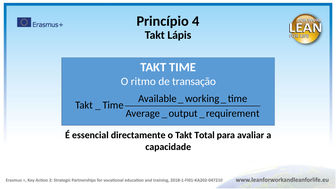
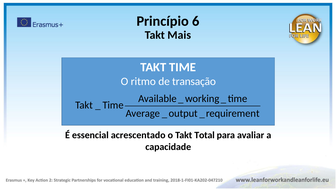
4: 4 -> 6 (196, 21)
Lápis: Lápis -> Mais (179, 35)
directamente: directamente -> acrescentado (138, 135)
